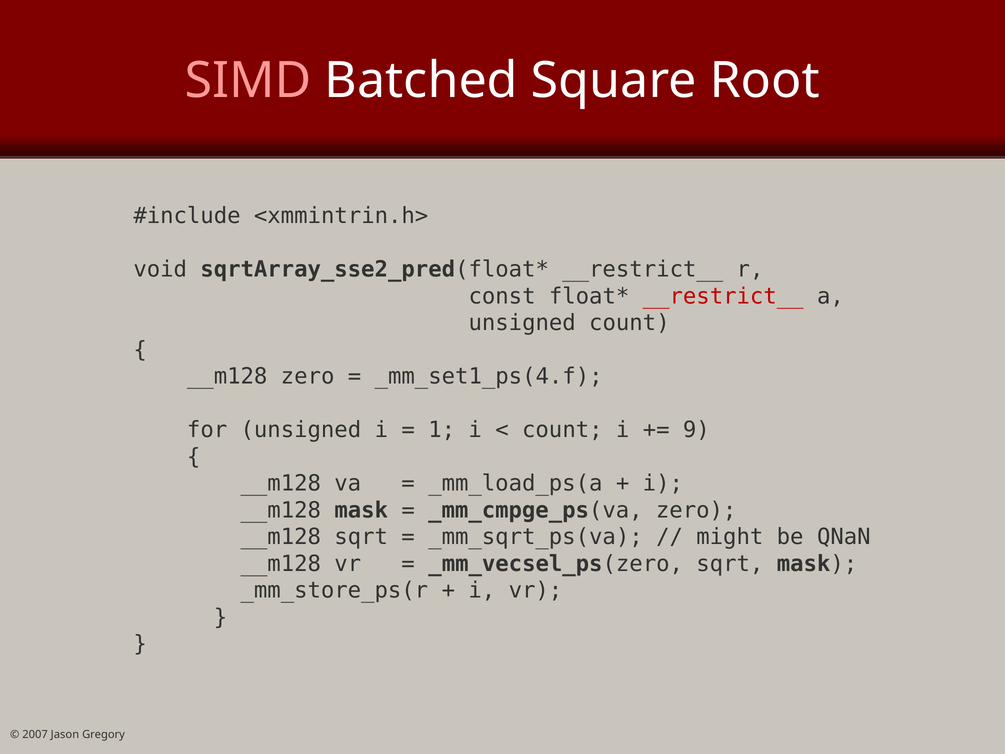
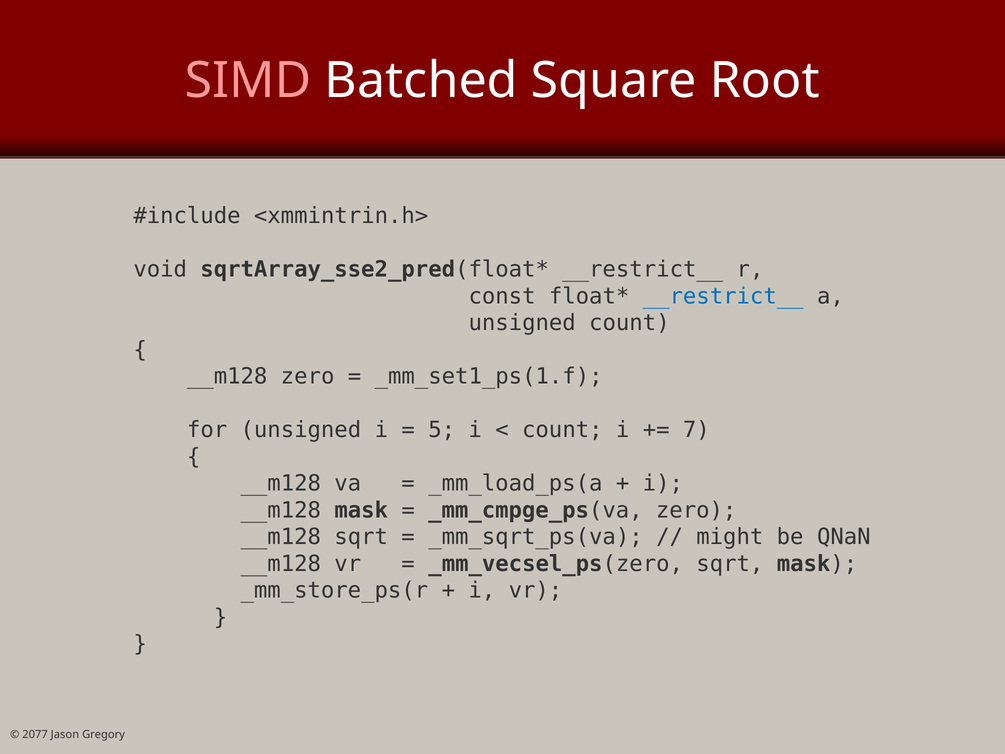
__restrict__ colour: red -> blue (723, 296)
_mm_set1_ps(4.f: _mm_set1_ps(4.f -> _mm_set1_ps(1.f (489, 376)
1: 1 -> 5 (442, 430)
9: 9 -> 7 (696, 430)
2007: 2007 -> 2077 (35, 734)
